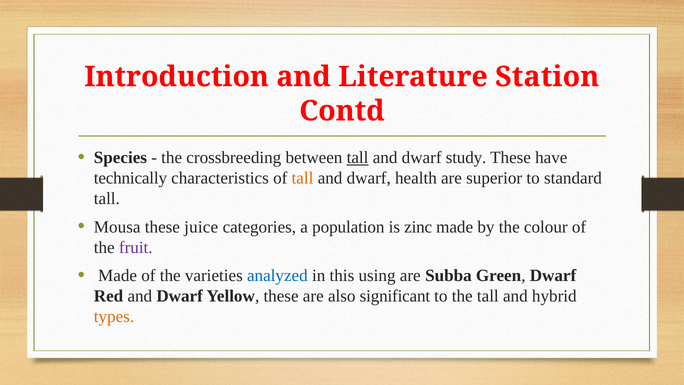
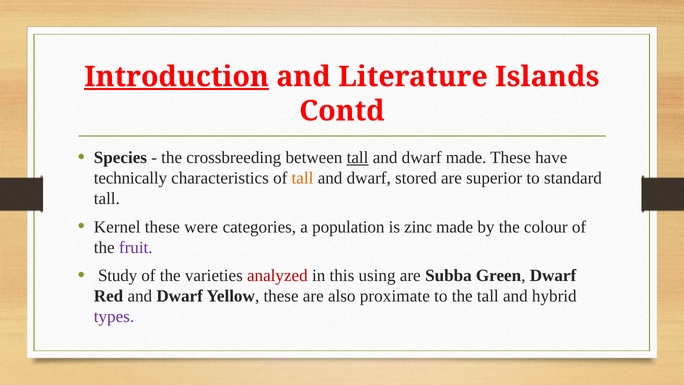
Introduction underline: none -> present (177, 77)
Station: Station -> Islands (547, 77)
dwarf study: study -> made (466, 157)
health: health -> stored (416, 178)
Mousa: Mousa -> Kernel (117, 227)
juice: juice -> were (201, 227)
Made: Made -> Study (118, 275)
analyzed colour: blue -> red (277, 275)
significant: significant -> proximate (395, 296)
types colour: orange -> purple (114, 317)
